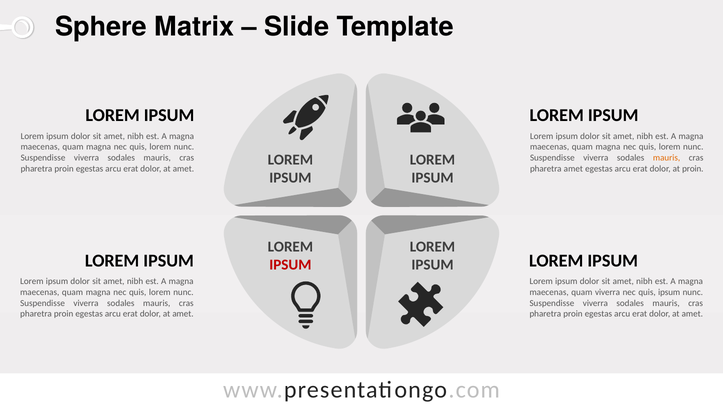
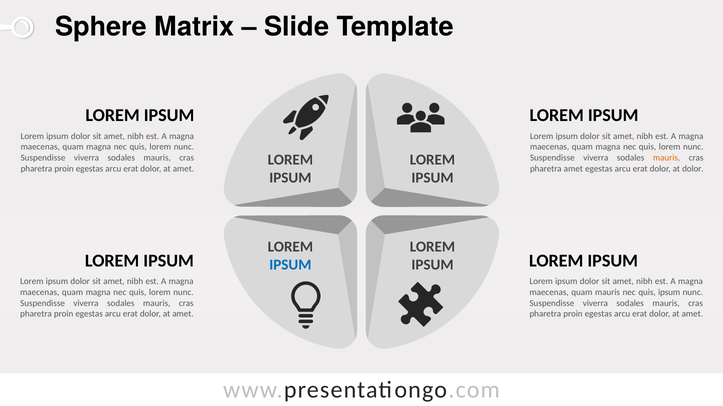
at proin: proin -> dolor (693, 169)
IPSUM colour: red -> blue (290, 265)
quam viverra: viverra -> mauris (608, 293)
